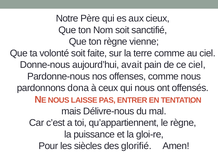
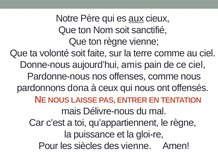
aux underline: none -> present (136, 18)
avait: avait -> amis (132, 65)
des glorifié: glorifié -> vienne (136, 146)
